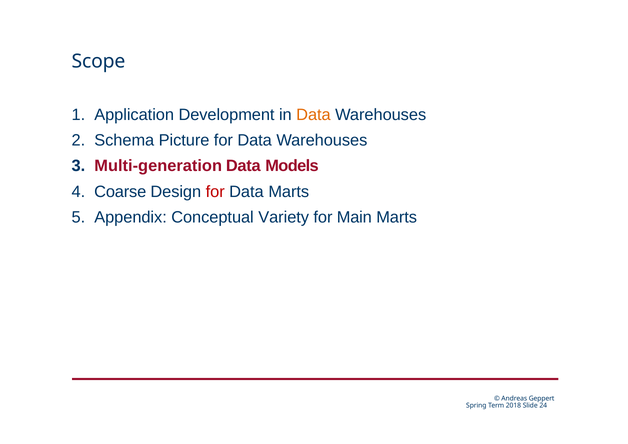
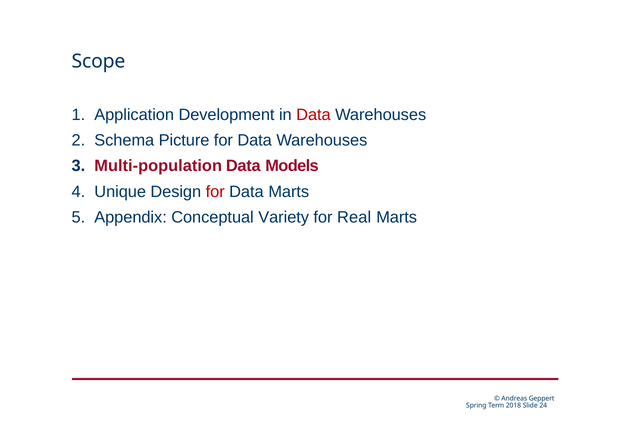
Data colour: orange -> red (313, 115)
Multi-generation: Multi-generation -> Multi-population (158, 166)
Coarse: Coarse -> Unique (120, 192)
Main: Main -> Real (354, 217)
